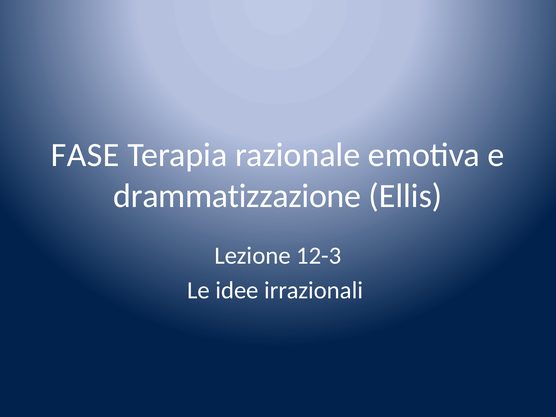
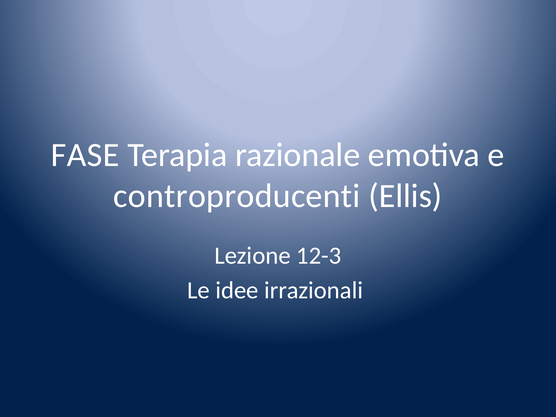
drammatizzazione: drammatizzazione -> controproducenti (237, 196)
